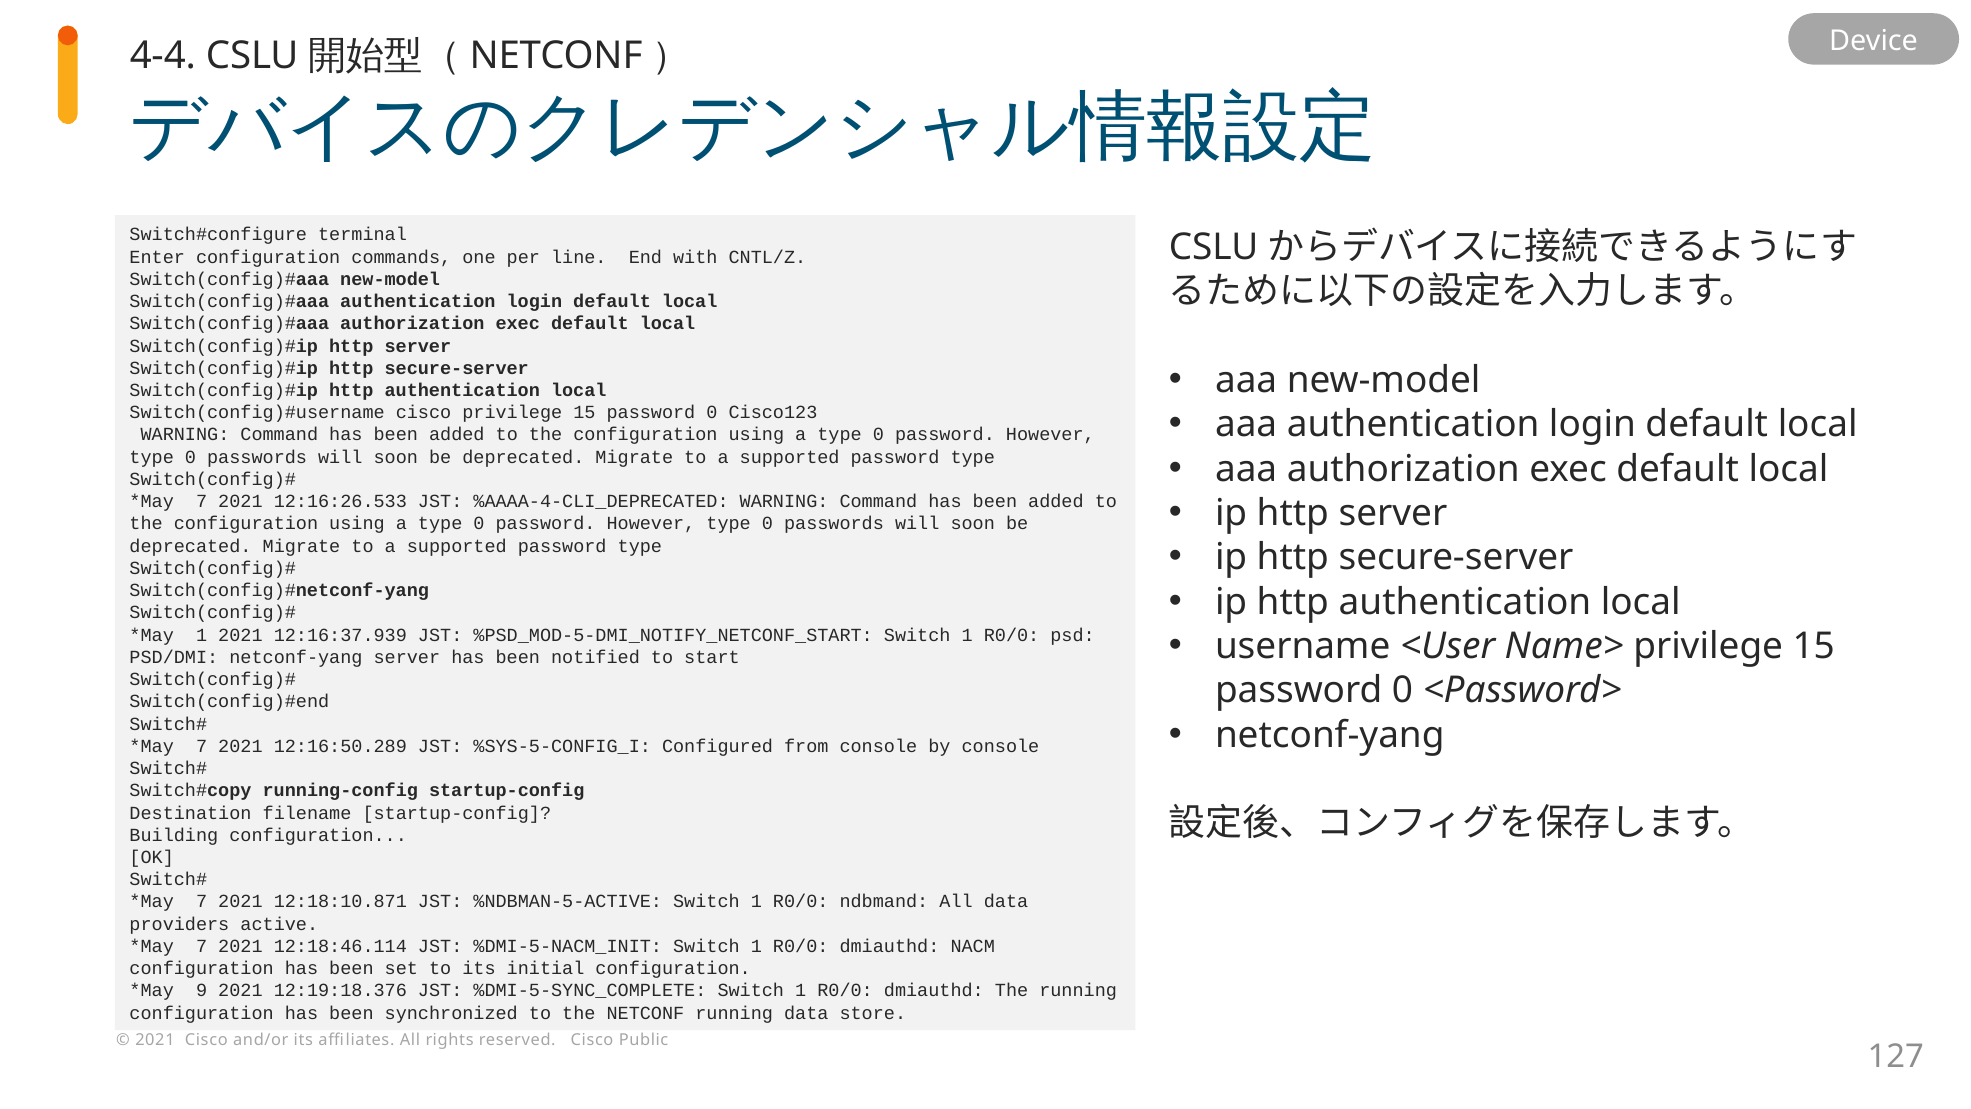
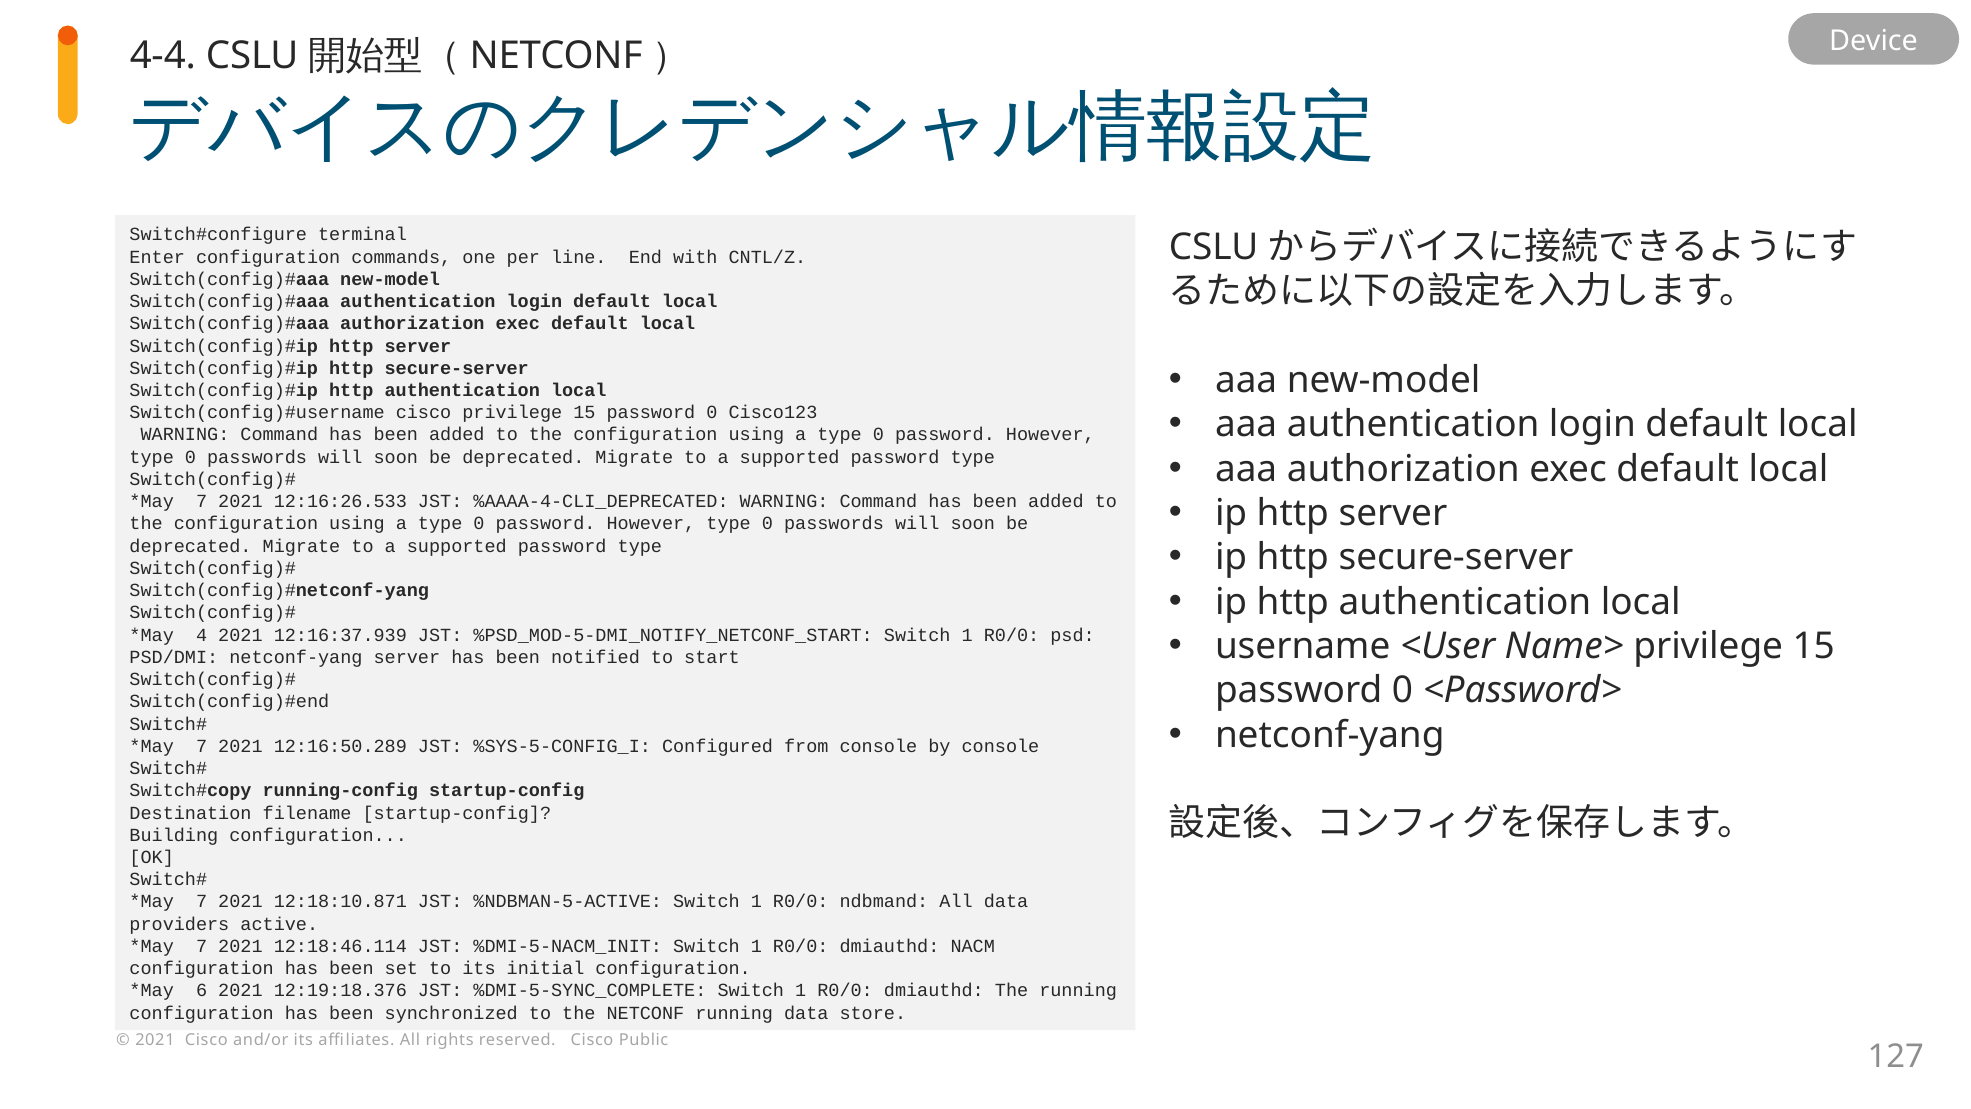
1: 1 -> 4 (202, 635)
9: 9 -> 6 (202, 991)
